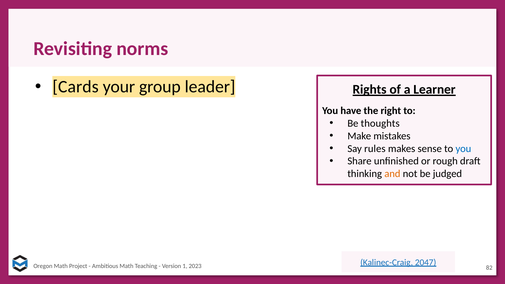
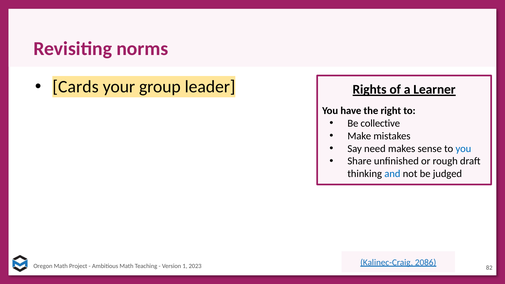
thoughts: thoughts -> collective (380, 123)
rules: rules -> need (375, 149)
and colour: orange -> blue (392, 174)
2047: 2047 -> 2086 (426, 262)
